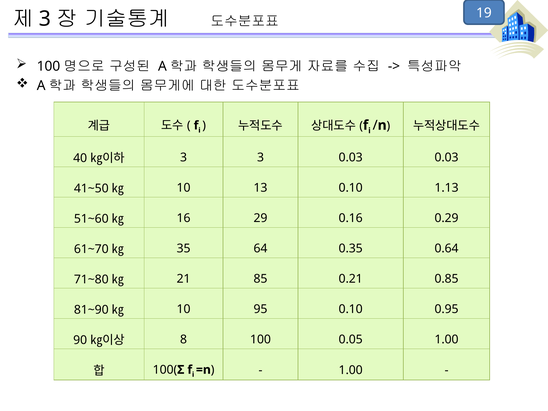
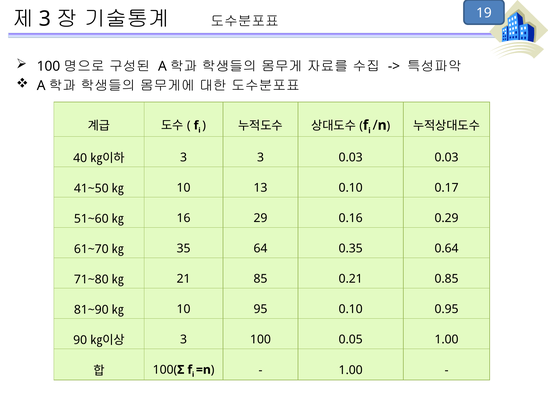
1.13: 1.13 -> 0.17 (447, 188)
8: 8 -> 3 (184, 339)
